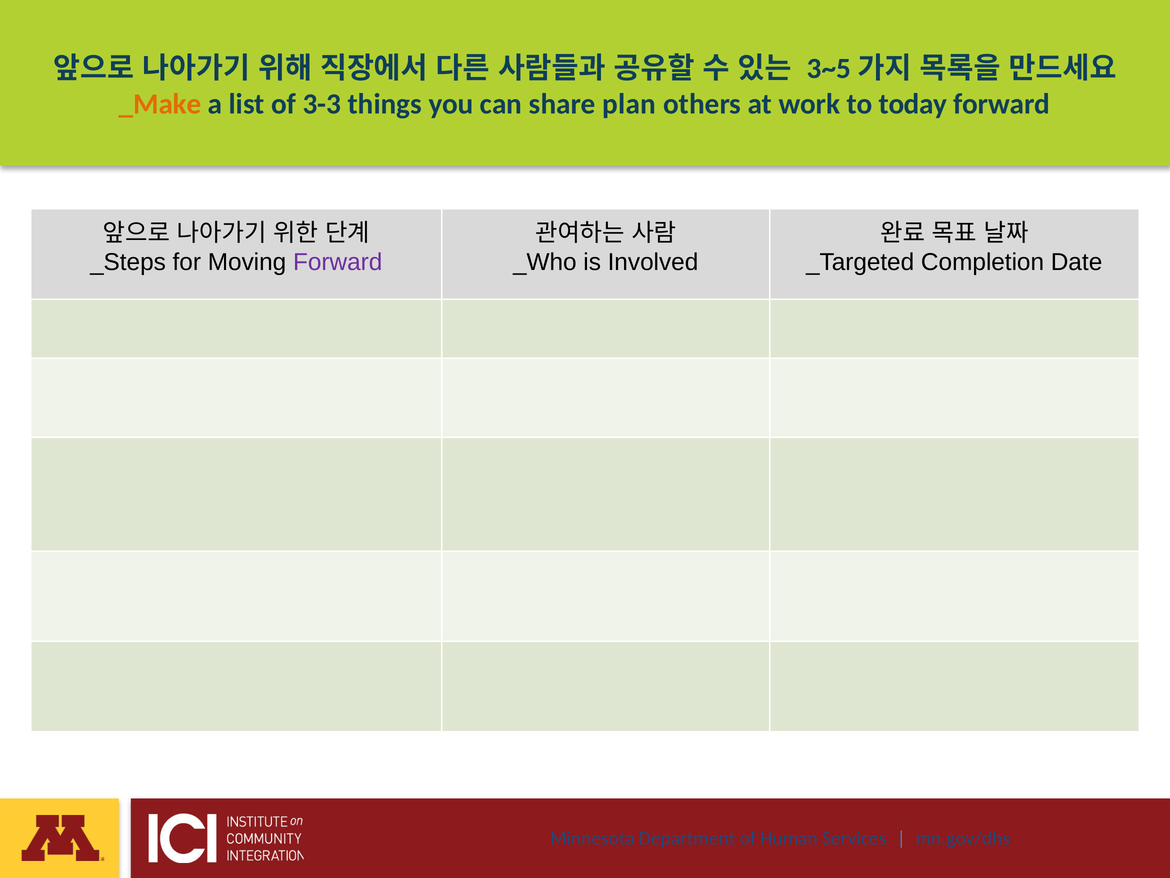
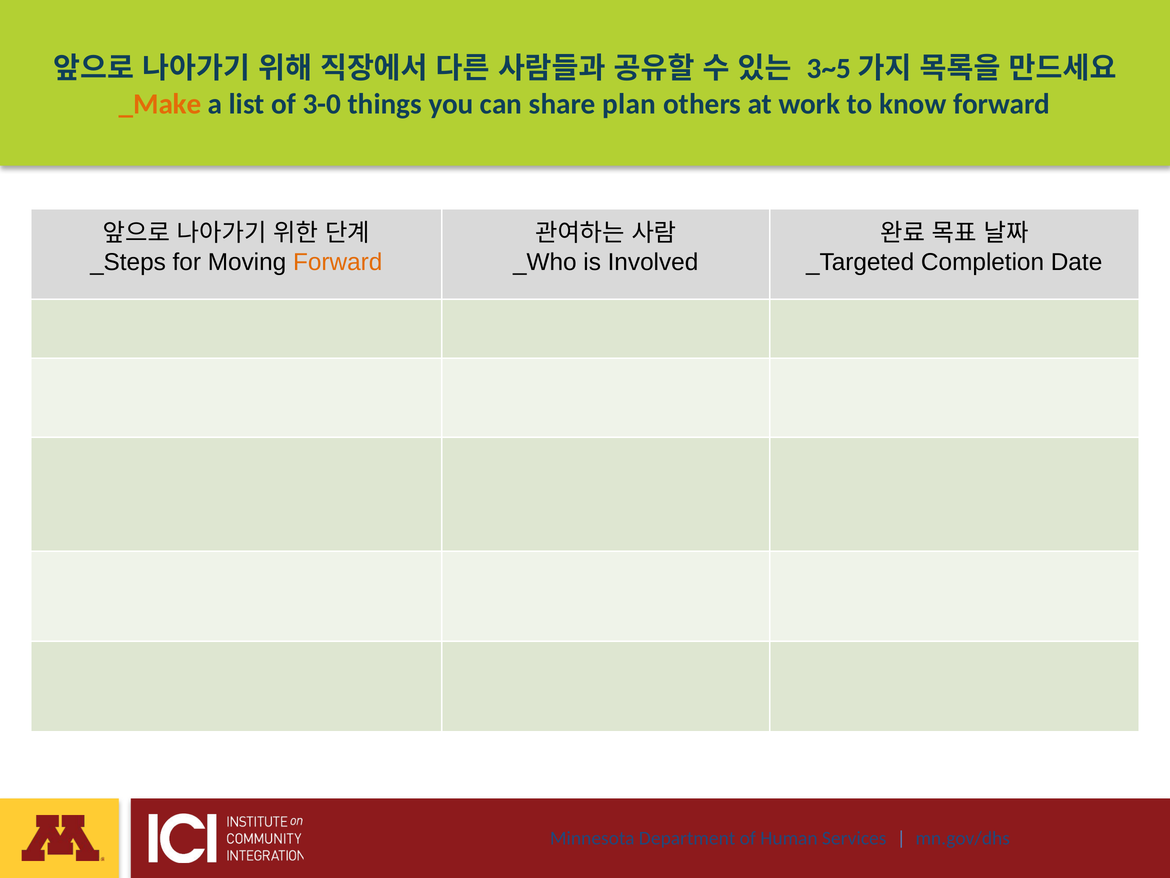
3-3: 3-3 -> 3-0 (322, 104)
today: today -> know (913, 104)
Forward colour: purple -> orange (338, 262)
